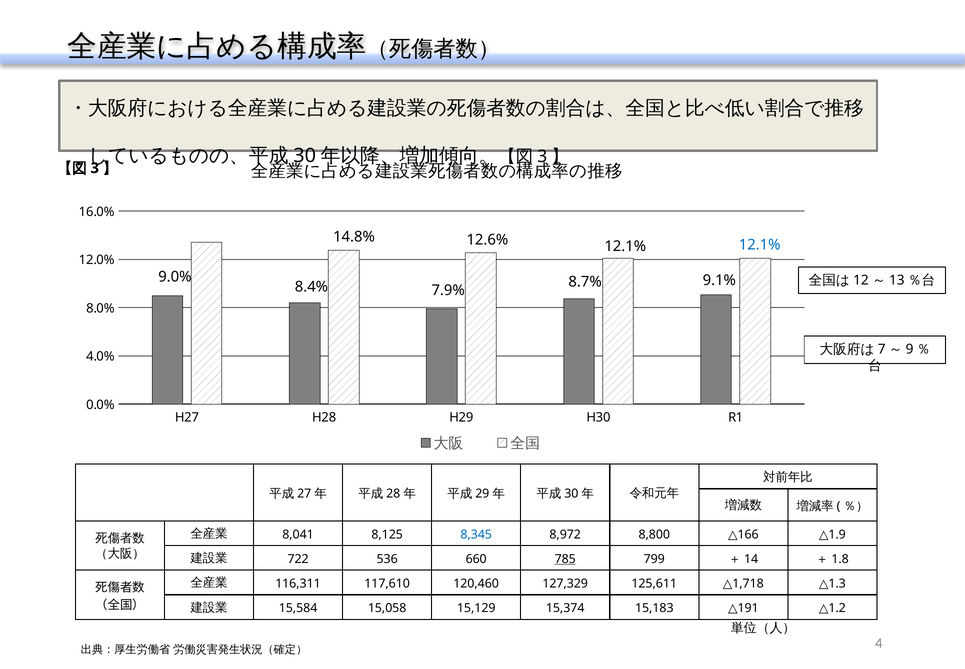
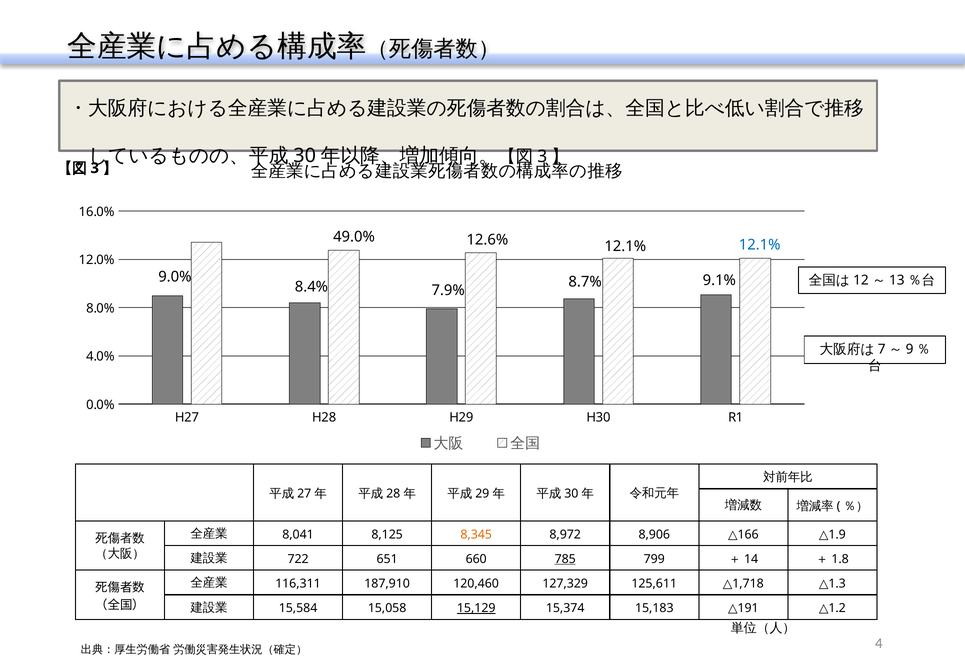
14.8%: 14.8% -> 49.0% (354, 236)
8,345 colour: blue -> orange (476, 534)
8,800: 8,800 -> 8,906 (654, 534)
536: 536 -> 651 (387, 559)
117,610: 117,610 -> 187,910 (387, 583)
15,129 underline: none -> present (476, 608)
